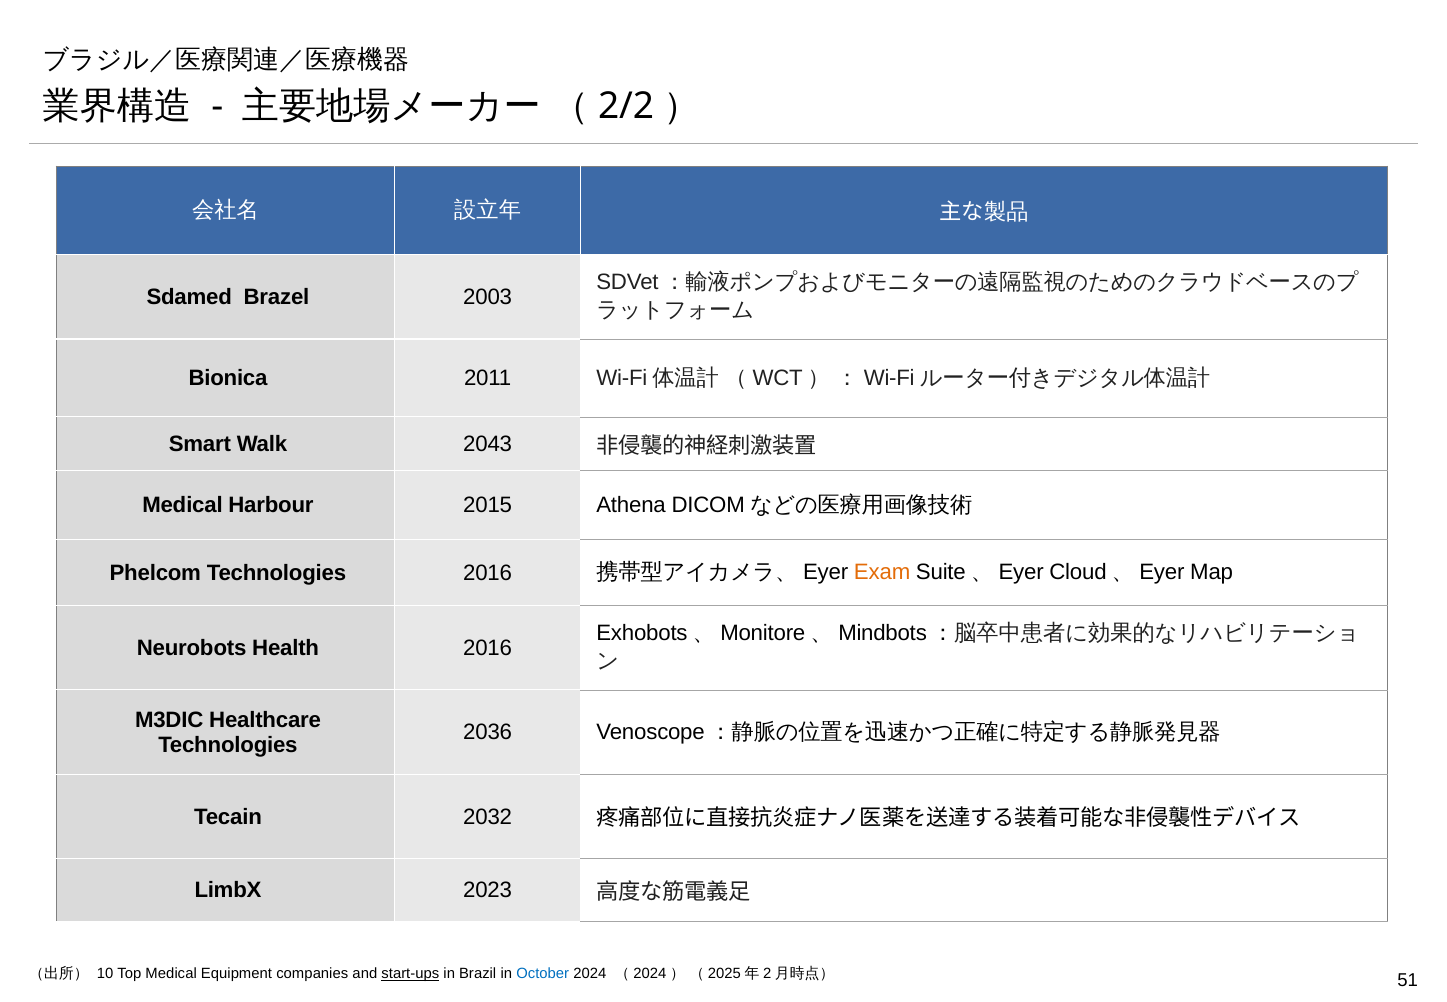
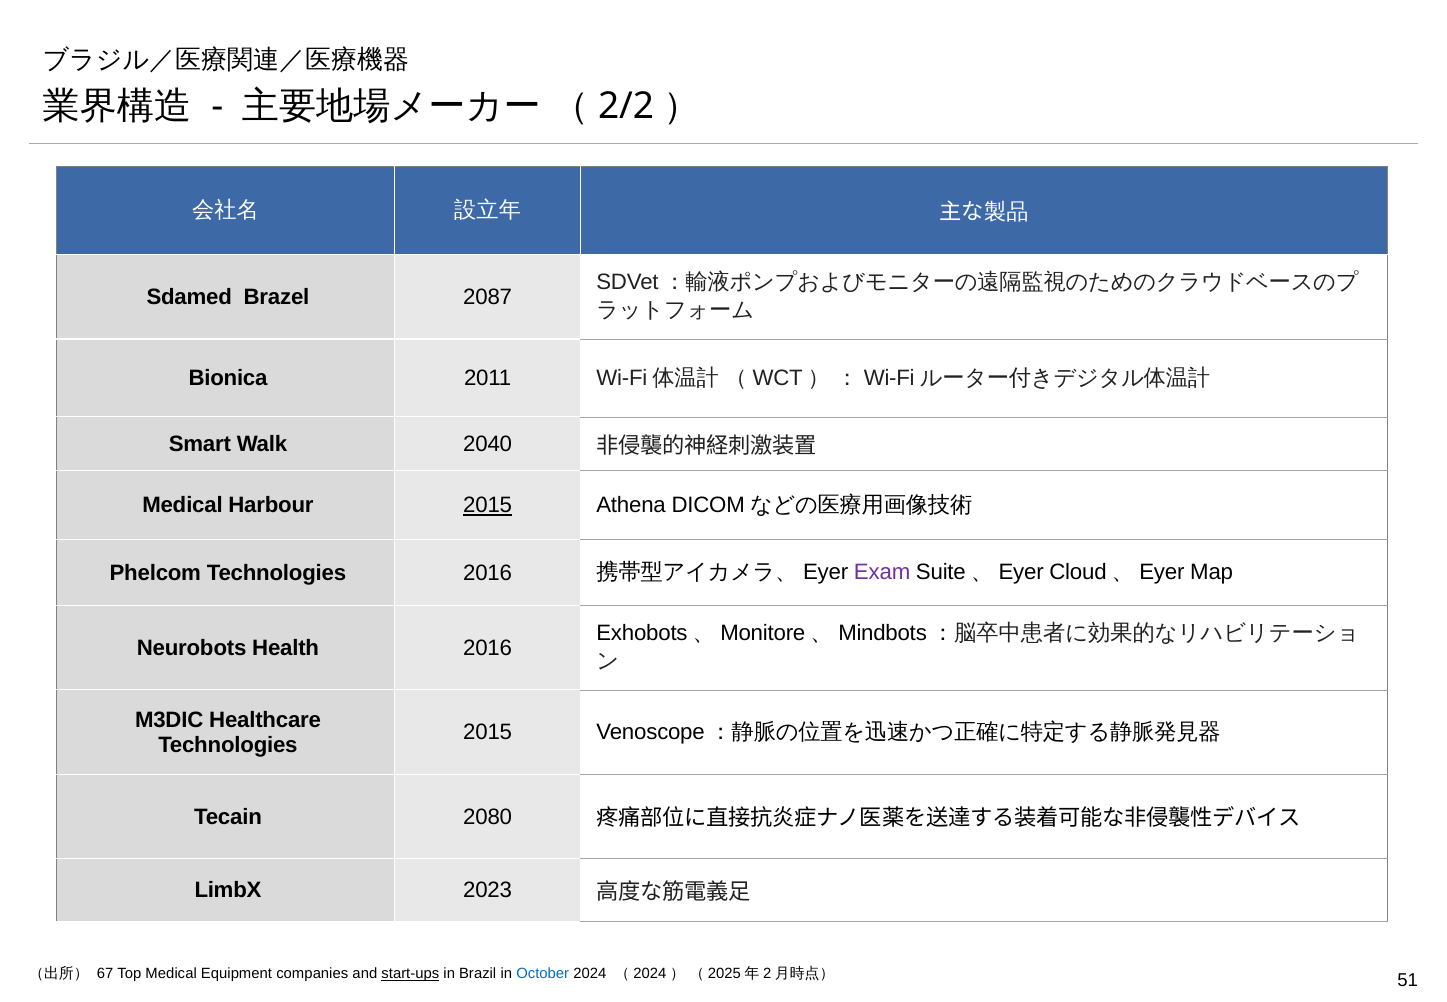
2003: 2003 -> 2087 (488, 297)
2043: 2043 -> 2040 (488, 444)
2015 underline: none -> present (488, 505)
Exam colour: orange -> purple (882, 572)
2036: 2036 -> 2015 (488, 732)
2032: 2032 -> 2080 (488, 817)
10: 10 -> 67 (105, 974)
